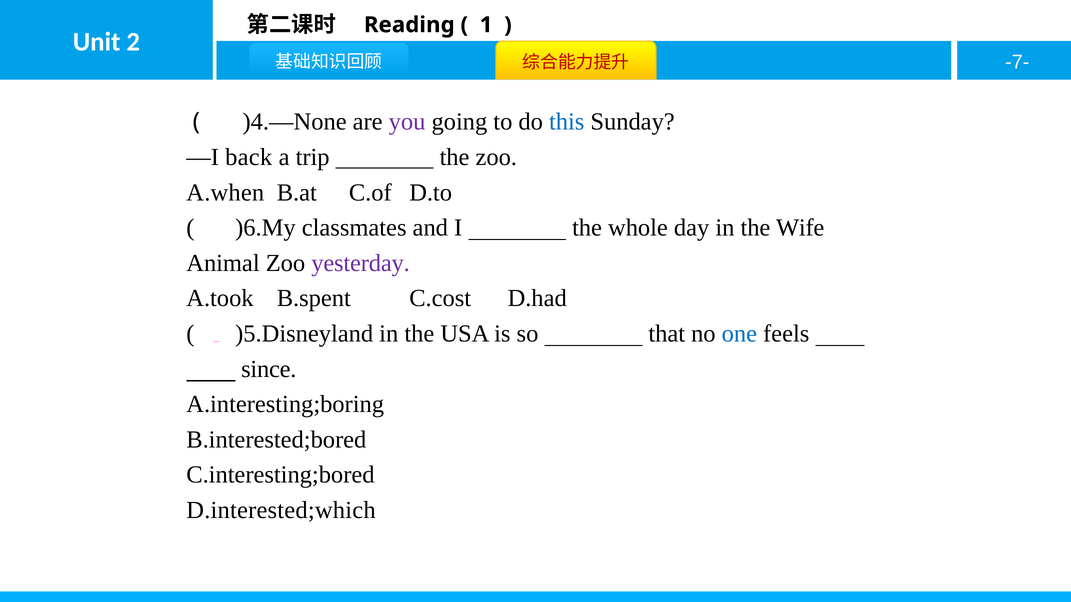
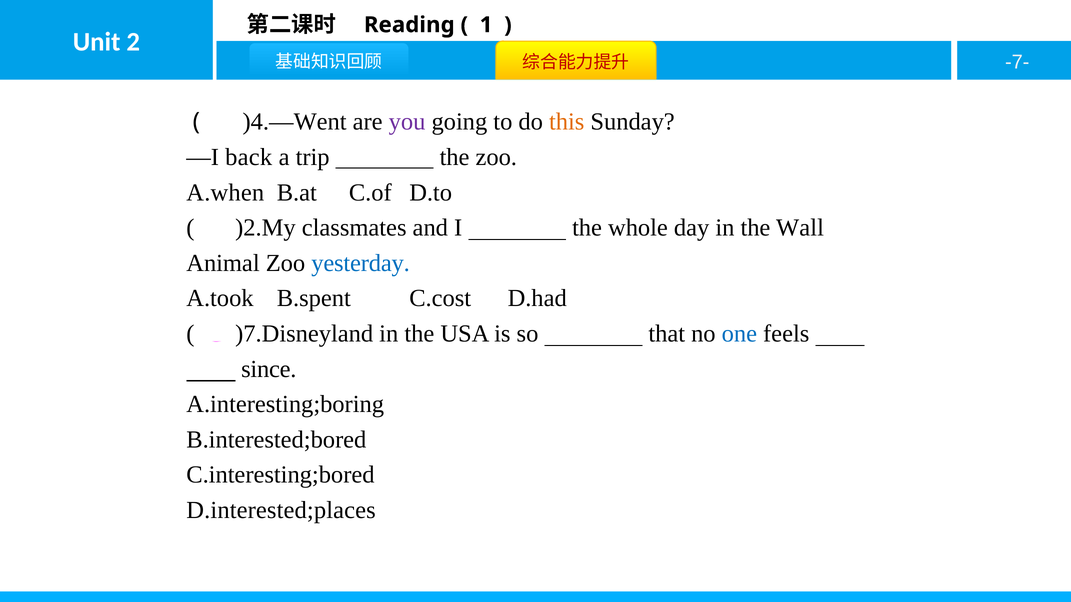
)4.—None: )4.—None -> )4.—Went (295, 122)
this colour: blue -> orange (567, 122)
)6.My: )6.My -> )2.My (265, 228)
Wife: Wife -> Wall (800, 228)
yesterday colour: purple -> blue (361, 263)
)5.Disneyland: )5.Disneyland -> )7.Disneyland (304, 334)
D.interested;which: D.interested;which -> D.interested;places (281, 510)
